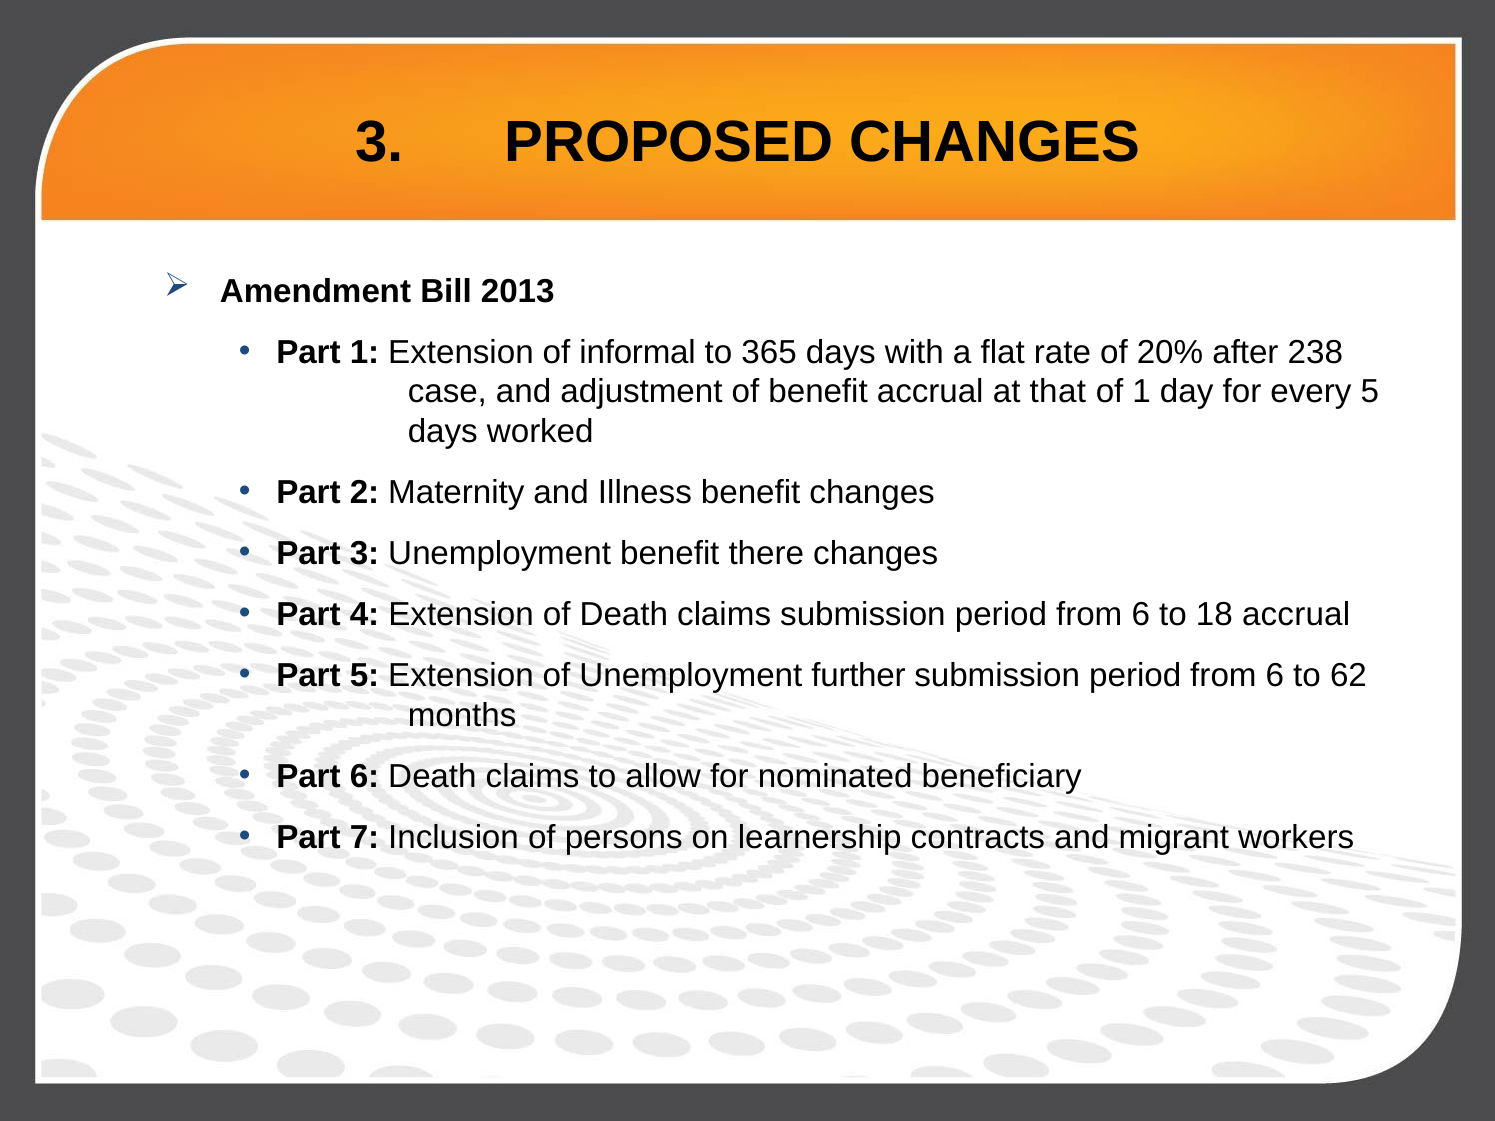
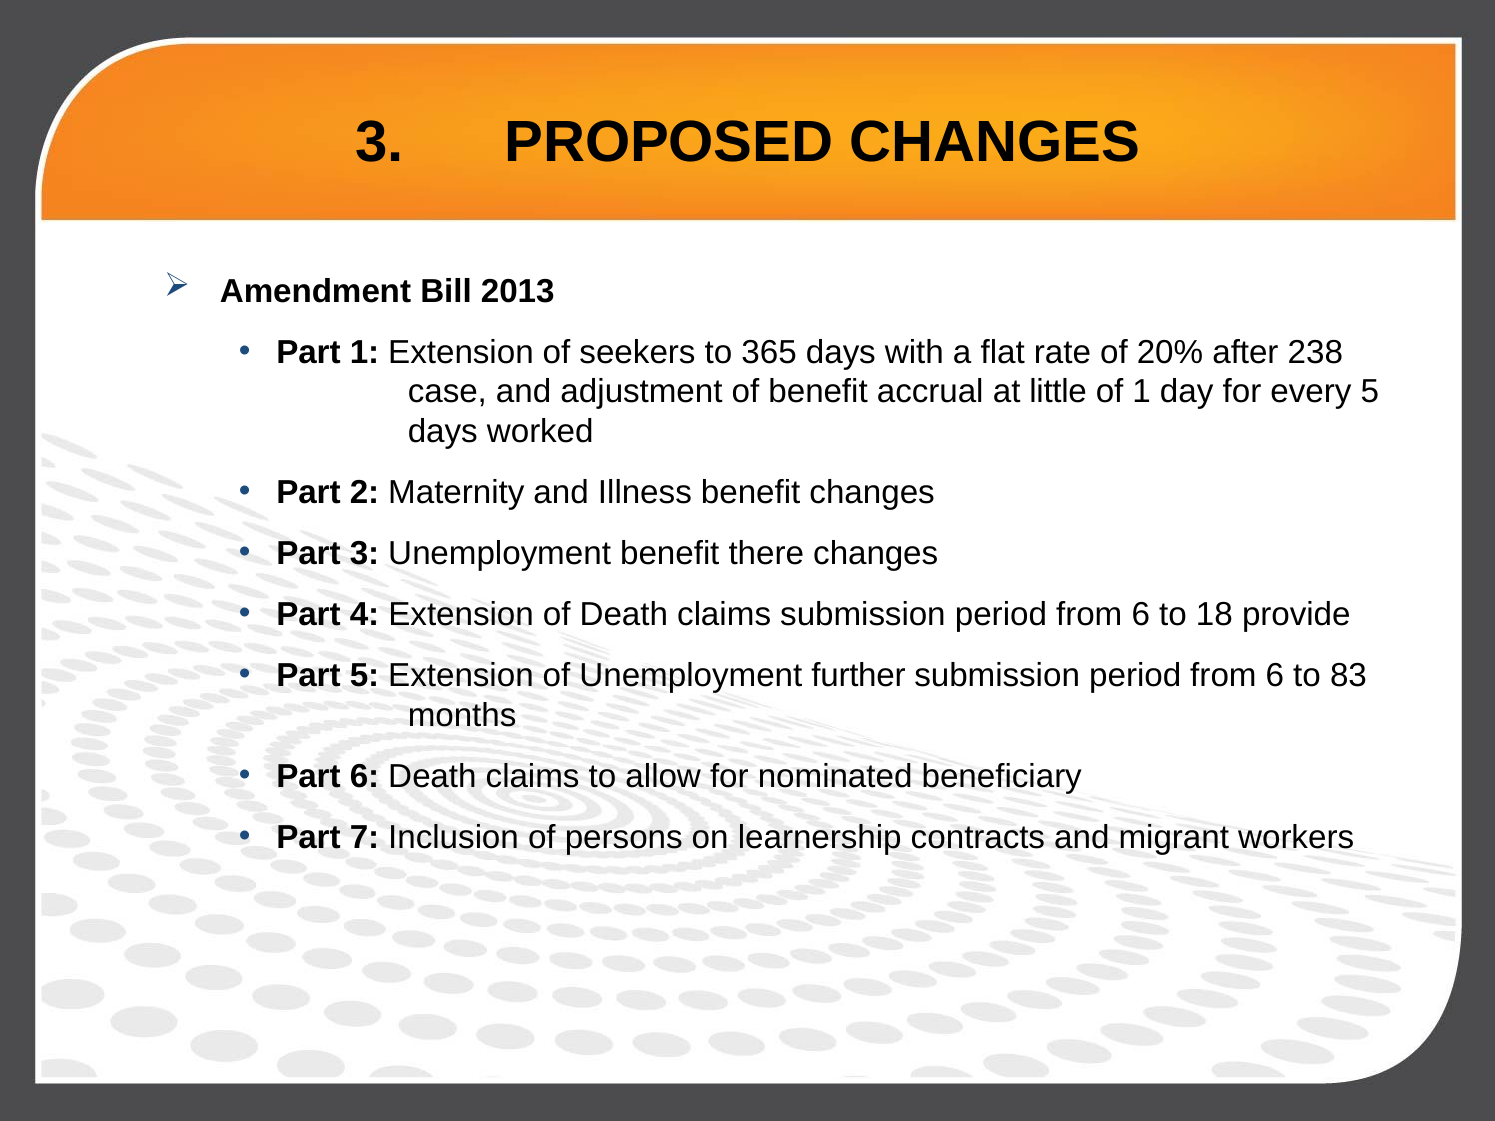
informal: informal -> seekers (638, 352)
that: that -> little (1058, 392)
18 accrual: accrual -> provide (1296, 615)
62: 62 -> 83 (1348, 676)
